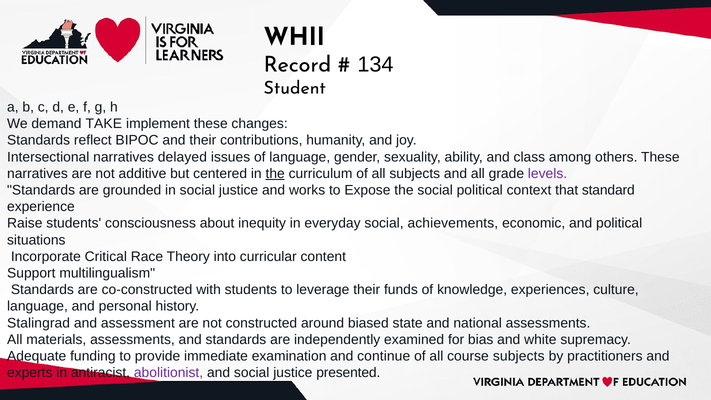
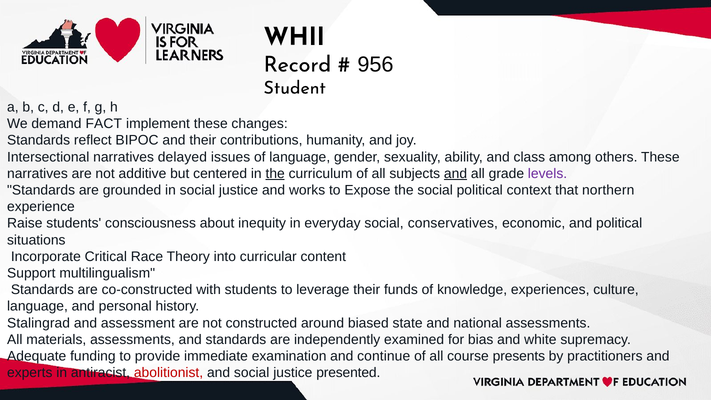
134: 134 -> 956 (375, 64)
TAKE: TAKE -> FACT (104, 124)
and underline: none -> present (456, 174)
standard: standard -> northern (608, 190)
achievements: achievements -> conservatives (453, 223)
course subjects: subjects -> presents (519, 356)
abolitionist colour: purple -> red (169, 373)
